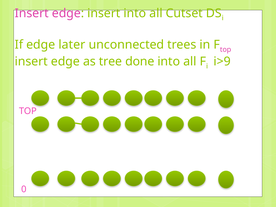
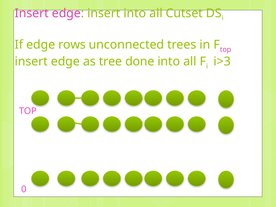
later: later -> rows (72, 45)
i>9: i>9 -> i>3 (222, 61)
